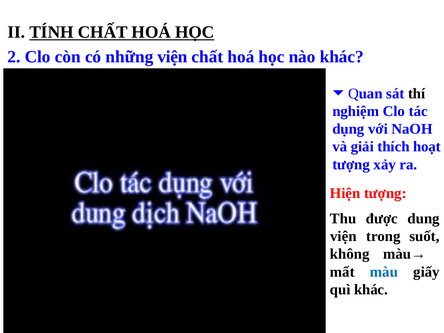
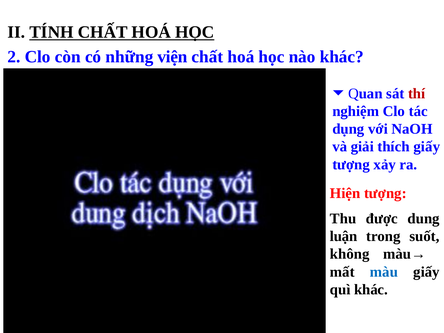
thí colour: black -> red (417, 93)
thích hoạt: hoạt -> giấy (427, 147)
viện: viện -> luận (344, 236)
